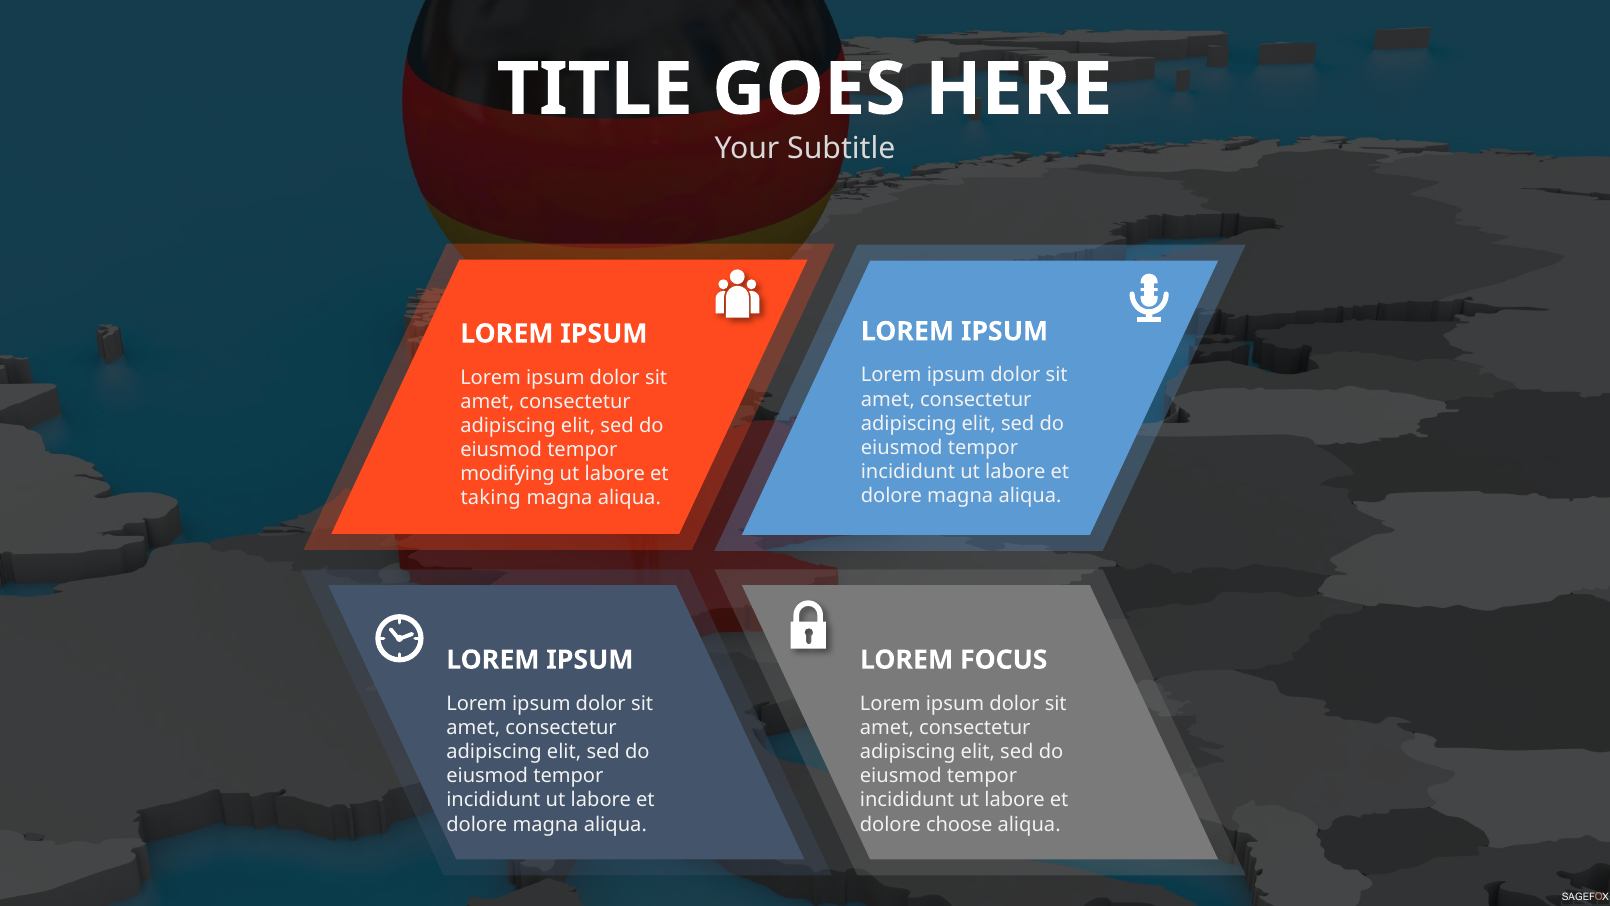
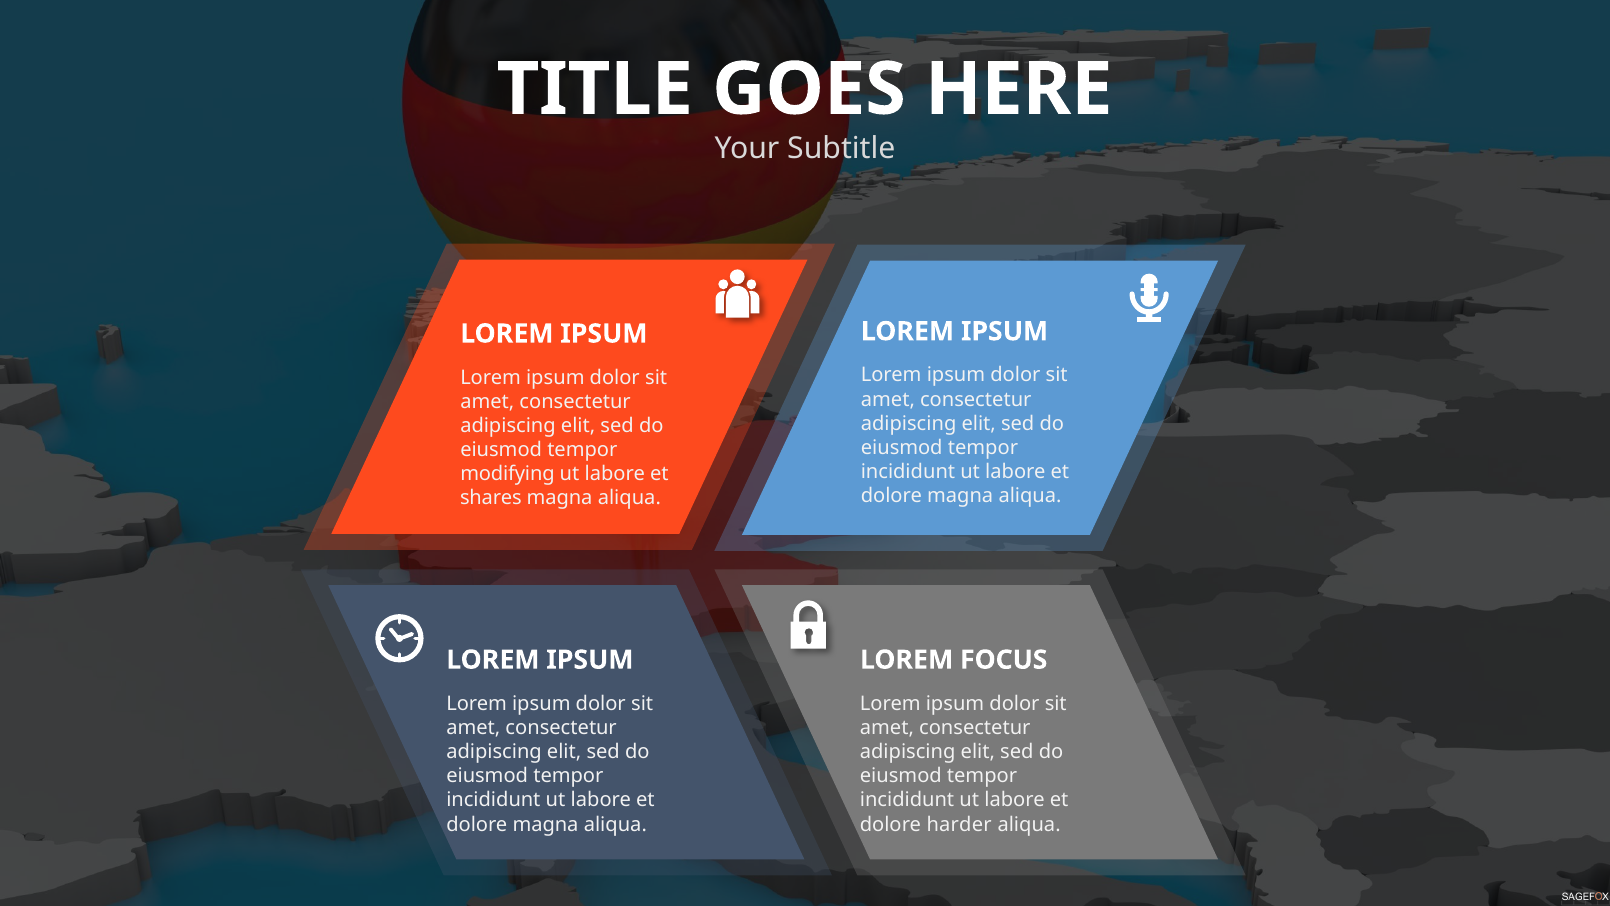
taking: taking -> shares (491, 498)
choose: choose -> harder (959, 824)
